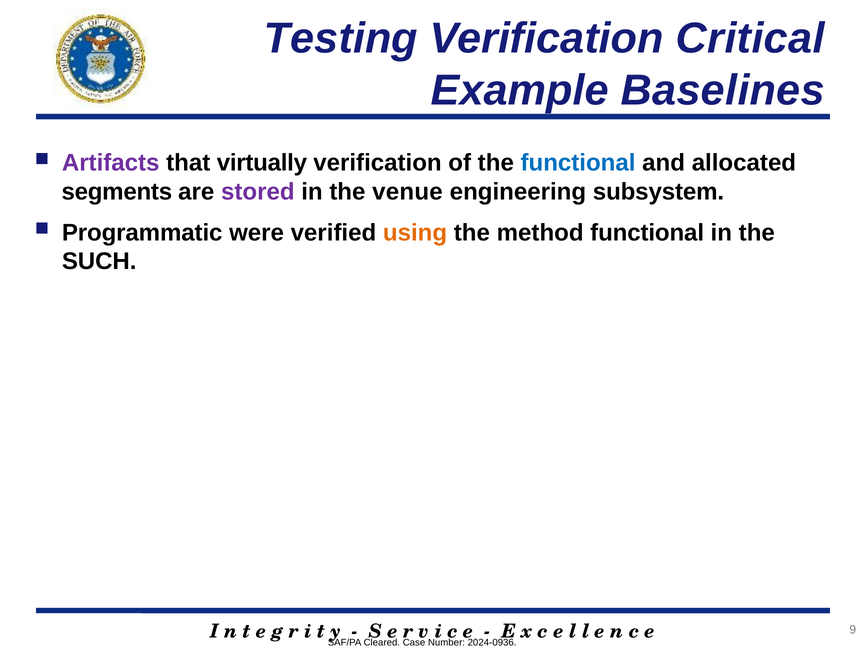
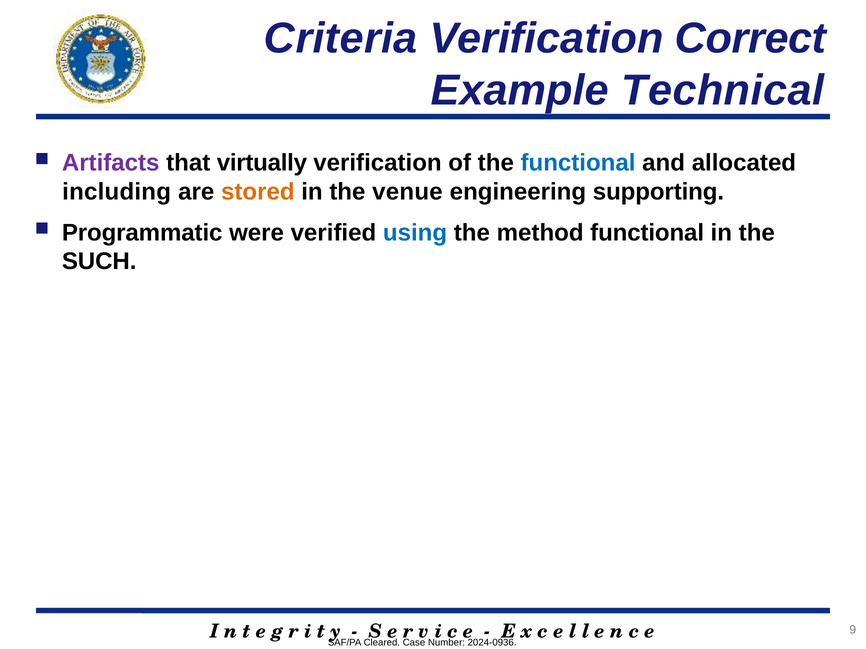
Testing: Testing -> Criteria (341, 38)
Critical: Critical -> Correct (751, 38)
Baselines: Baselines -> Technical (723, 90)
segments: segments -> including (117, 192)
stored colour: purple -> orange (258, 192)
subsystem: subsystem -> supporting (658, 192)
using colour: orange -> blue (415, 233)
